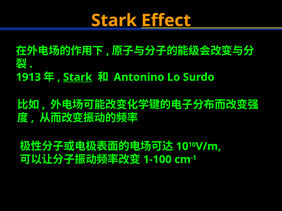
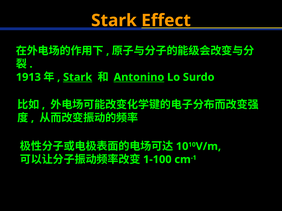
Antonino underline: none -> present (139, 77)
